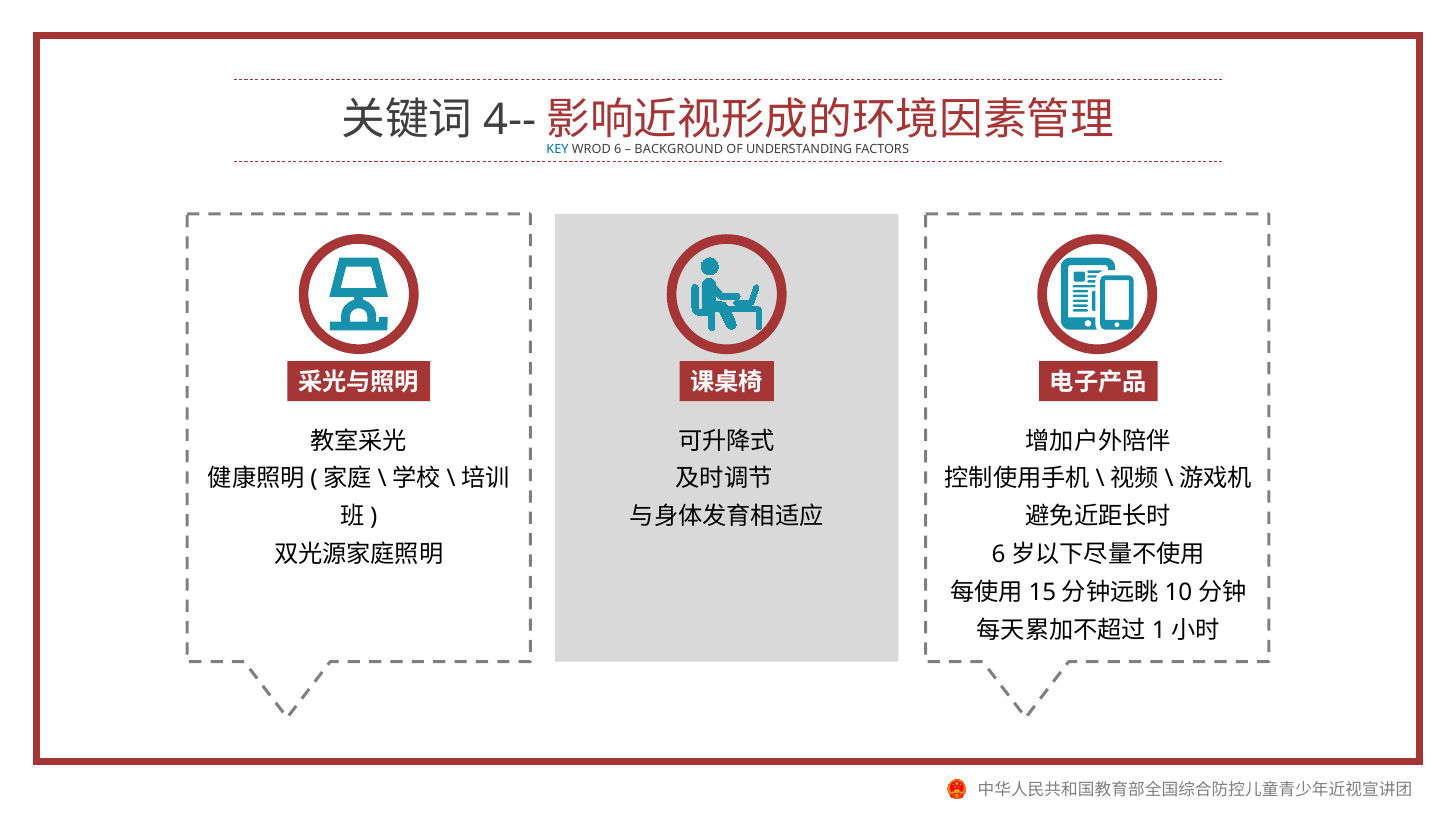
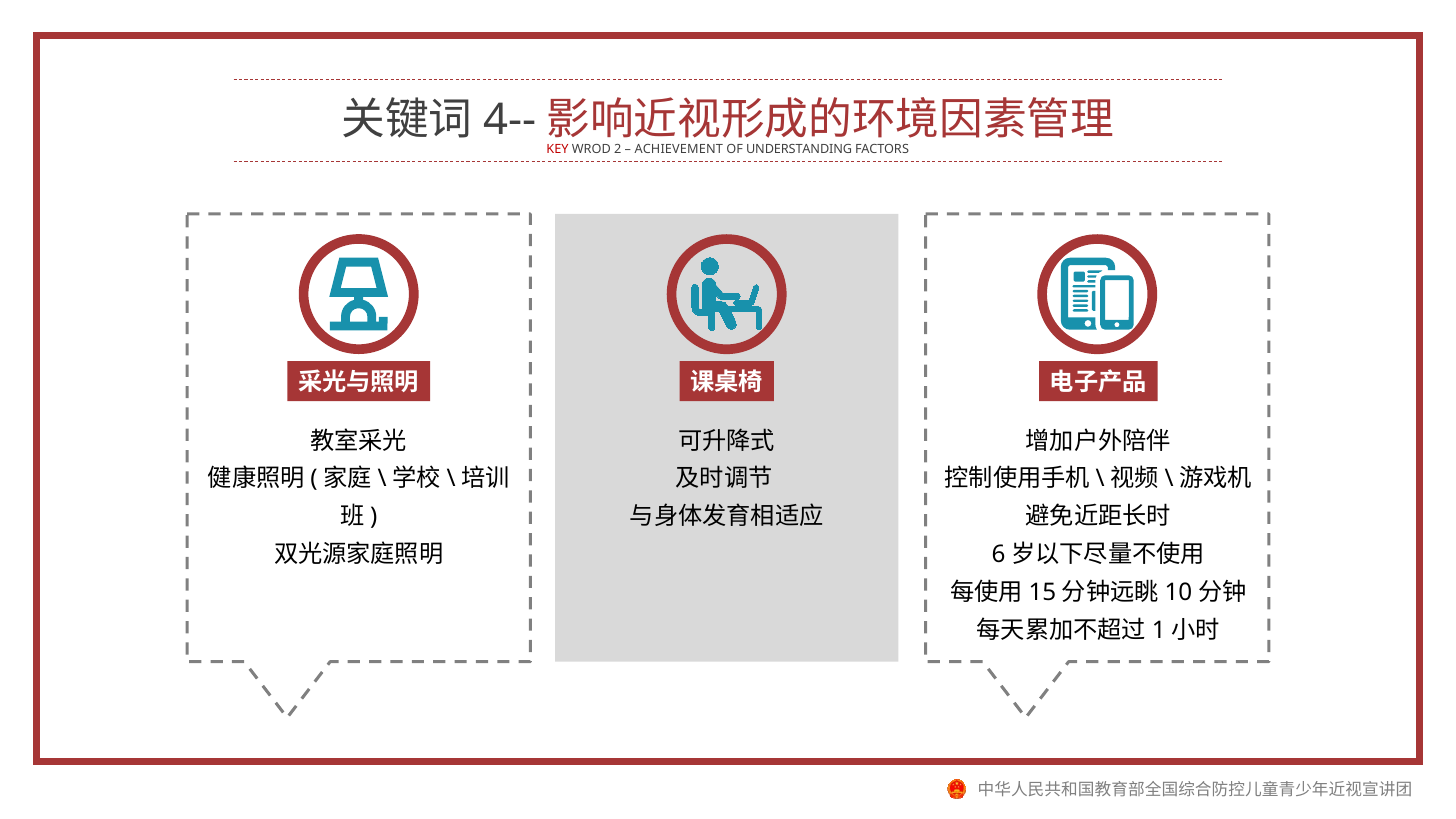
KEY colour: blue -> red (558, 149)
6: 6 -> 2 (618, 149)
BACKGROUND: BACKGROUND -> ACHIEVEMENT (679, 149)
